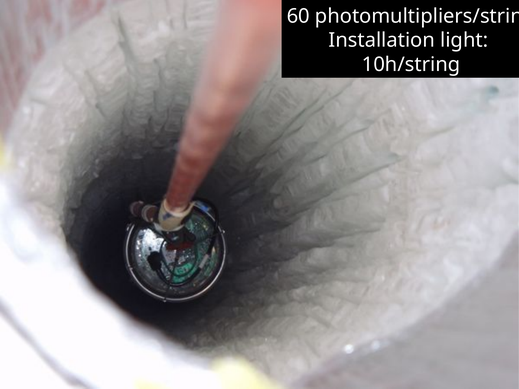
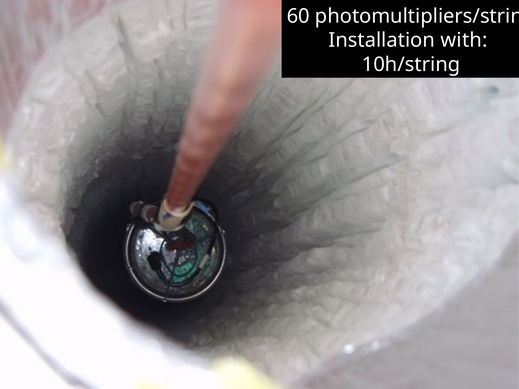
light: light -> with (464, 40)
